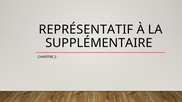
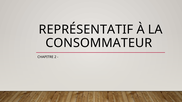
SUPPLÉMENTAIRE: SUPPLÉMENTAIRE -> CONSOMMATEUR (99, 43)
